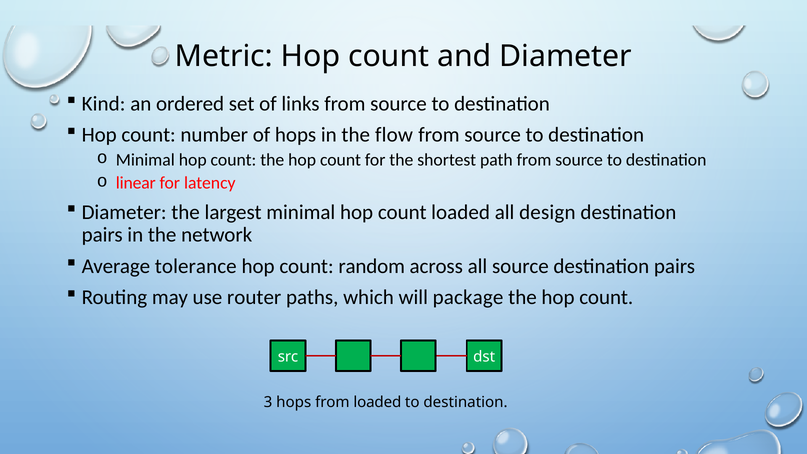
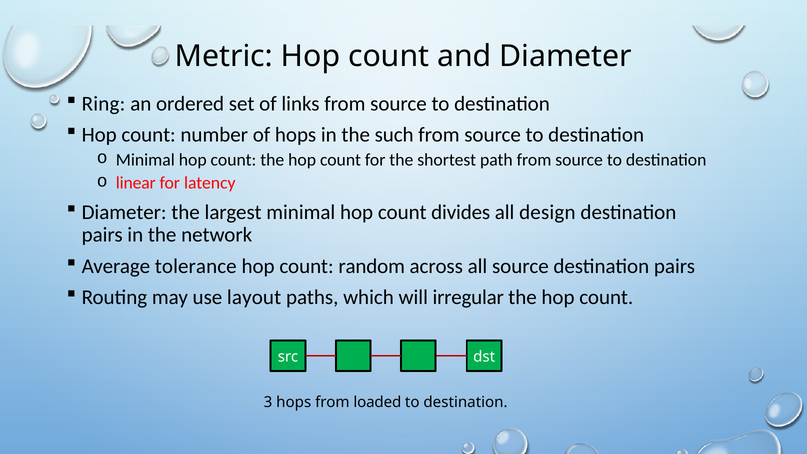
Kind: Kind -> Ring (103, 104)
flow: flow -> such (394, 135)
count loaded: loaded -> divides (461, 212)
router: router -> layout (254, 297)
package: package -> irregular (468, 297)
